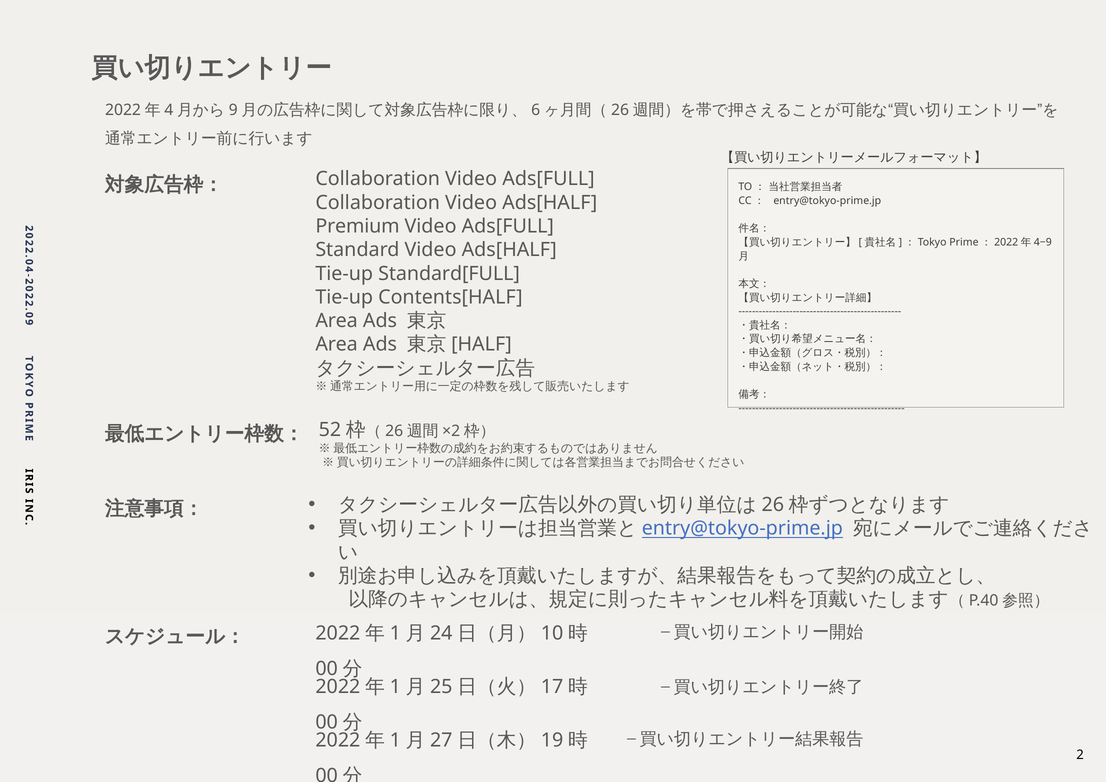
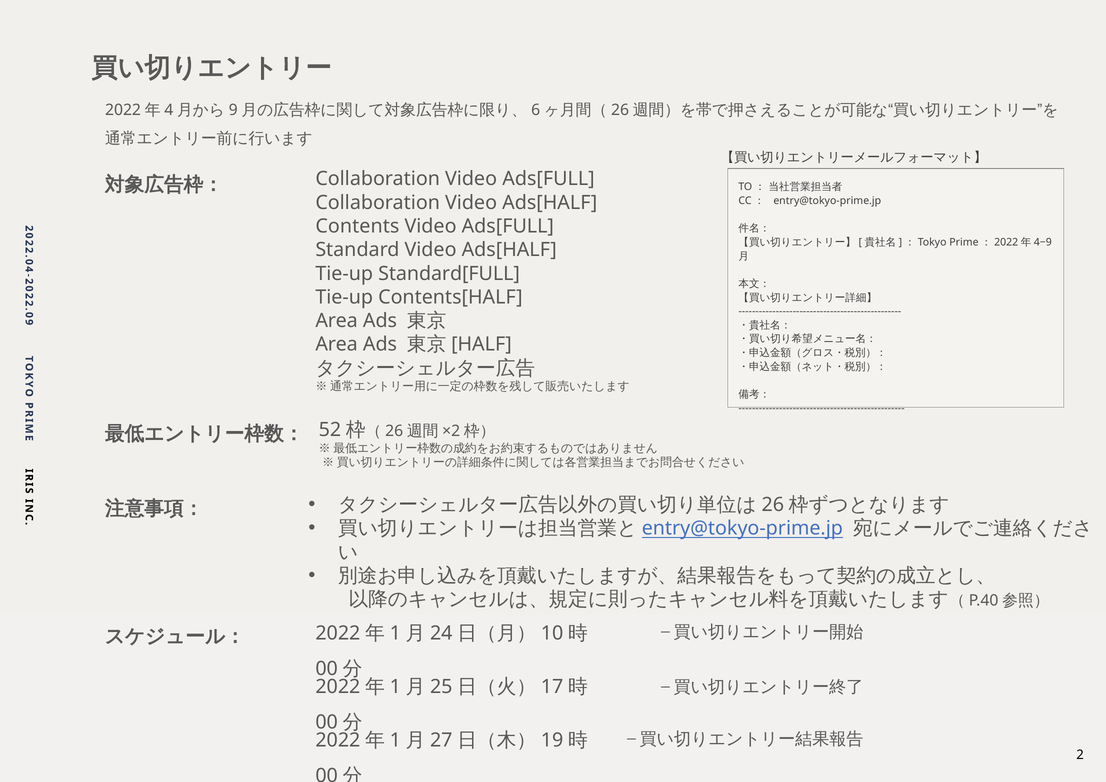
Premium: Premium -> Contents (357, 226)
